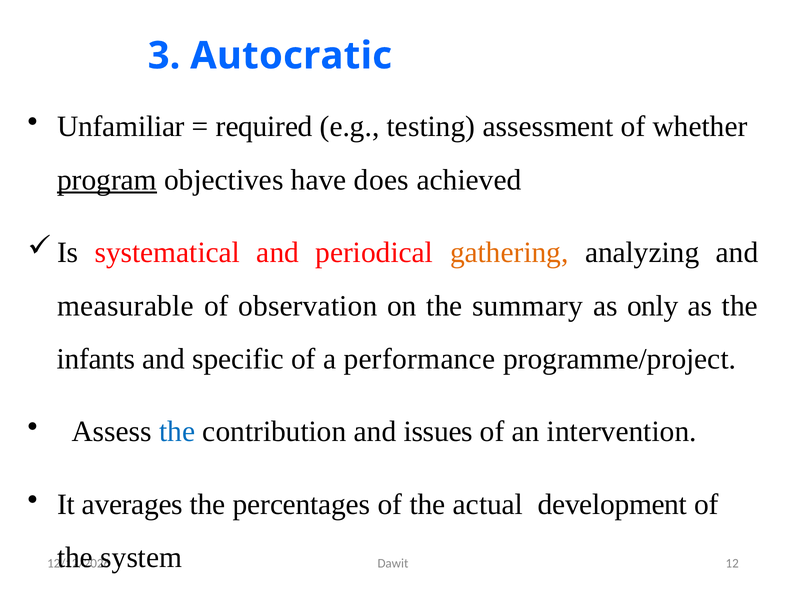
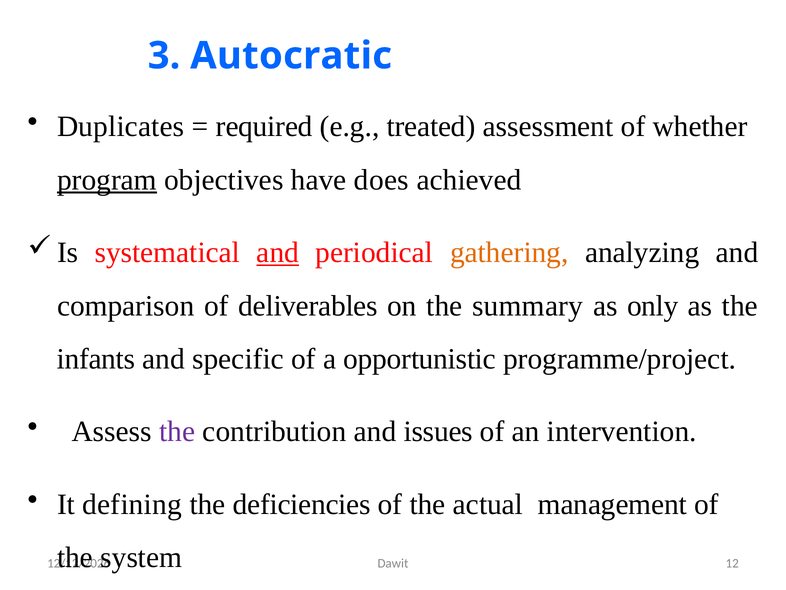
Unfamiliar: Unfamiliar -> Duplicates (121, 127)
testing: testing -> treated (431, 127)
and underline: none -> present (278, 252)
measurable: measurable -> comparison (126, 306)
observation: observation -> deliverables (308, 306)
performance: performance -> opportunistic (420, 359)
the colour: blue -> purple (177, 431)
averages: averages -> defining (132, 504)
percentages: percentages -> deficiencies (302, 504)
development: development -> management (612, 504)
